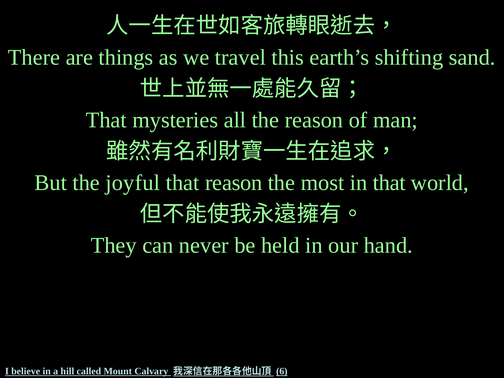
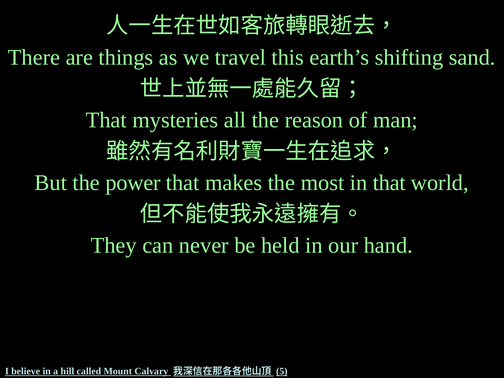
joyful: joyful -> power (133, 183)
that reason: reason -> makes (234, 183)
6: 6 -> 5 (282, 371)
